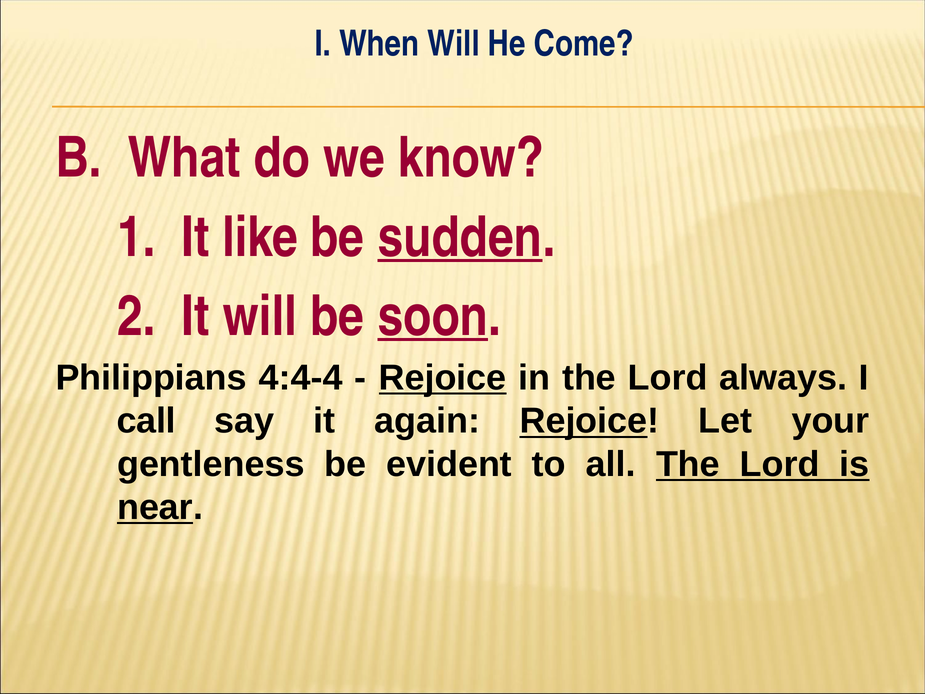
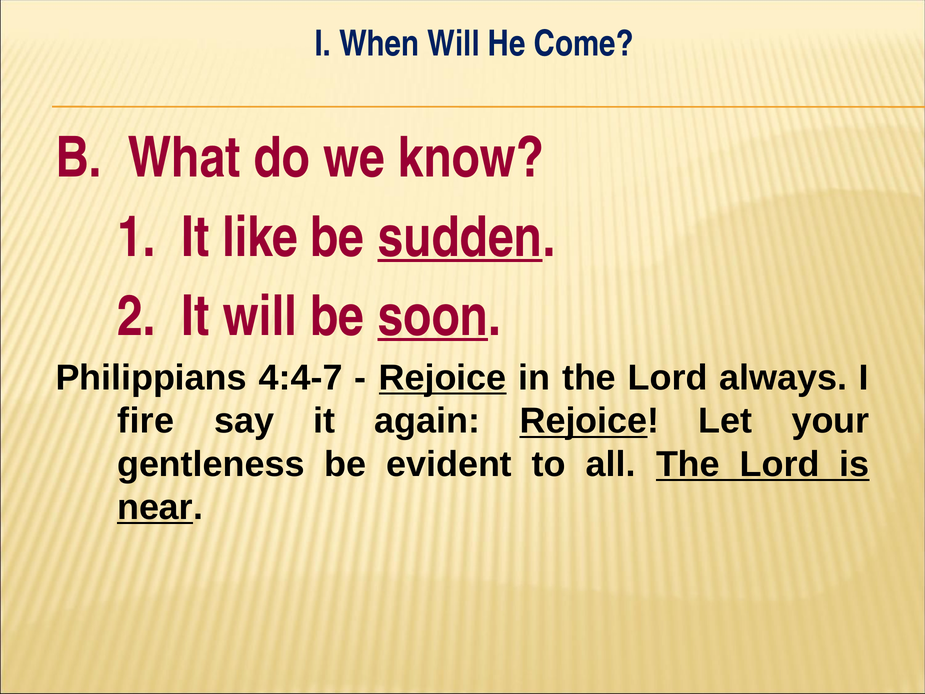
4:4-4: 4:4-4 -> 4:4-7 (301, 378)
call: call -> fire (146, 421)
